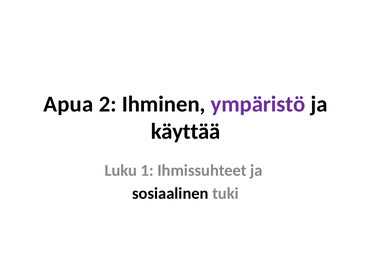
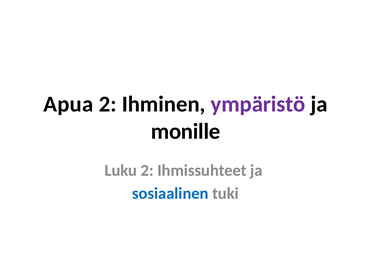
käyttää: käyttää -> monille (186, 131)
Luku 1: 1 -> 2 (147, 171)
sosiaalinen colour: black -> blue (170, 194)
